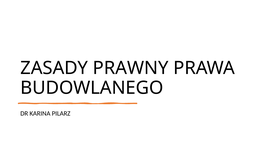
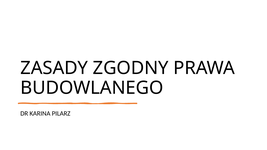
PRAWNY: PRAWNY -> ZGODNY (131, 68)
